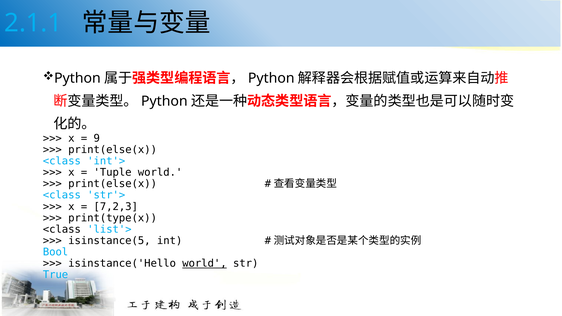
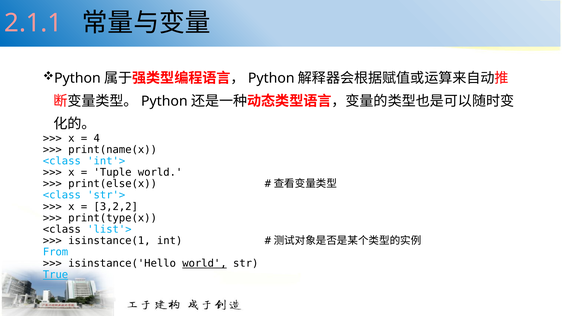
2.1.1 colour: light blue -> pink (33, 23)
9: 9 -> 4 (97, 138)
print(else(x: print(else(x -> print(name(x (113, 150)
7,2,3: 7,2,3 -> 3,2,2 (116, 207)
isinstance(5: isinstance(5 -> isinstance(1 (109, 241)
Bool: Bool -> From (56, 252)
True underline: none -> present (56, 275)
